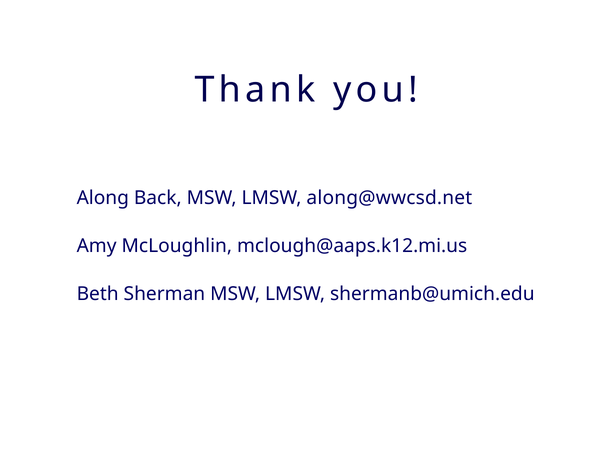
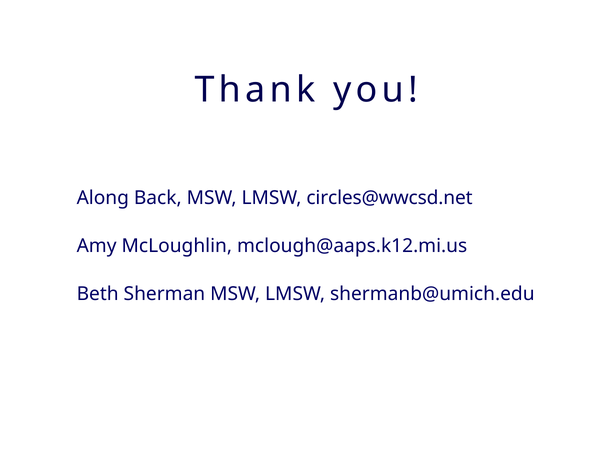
along@wwcsd.net: along@wwcsd.net -> circles@wwcsd.net (390, 198)
